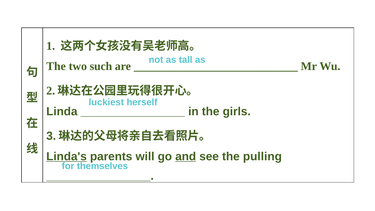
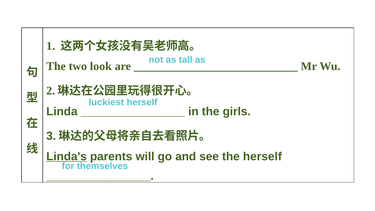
such: such -> look (101, 66)
and underline: present -> none (186, 156)
the pulling: pulling -> herself (262, 156)
